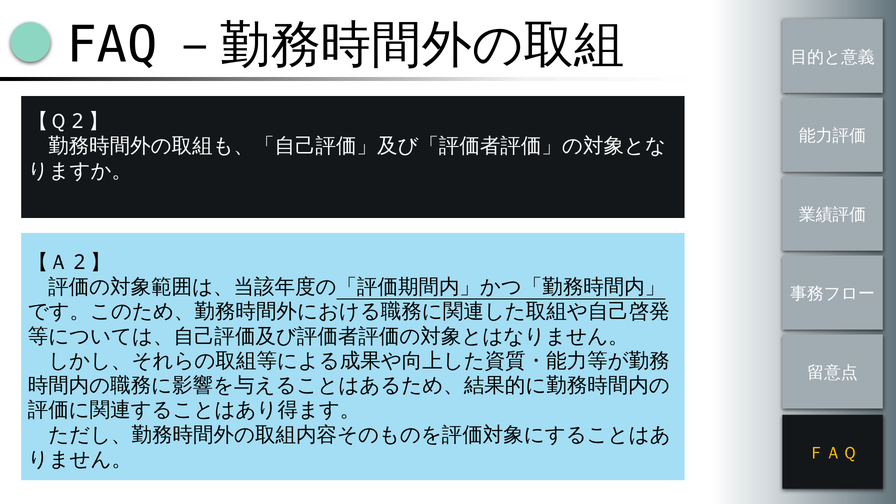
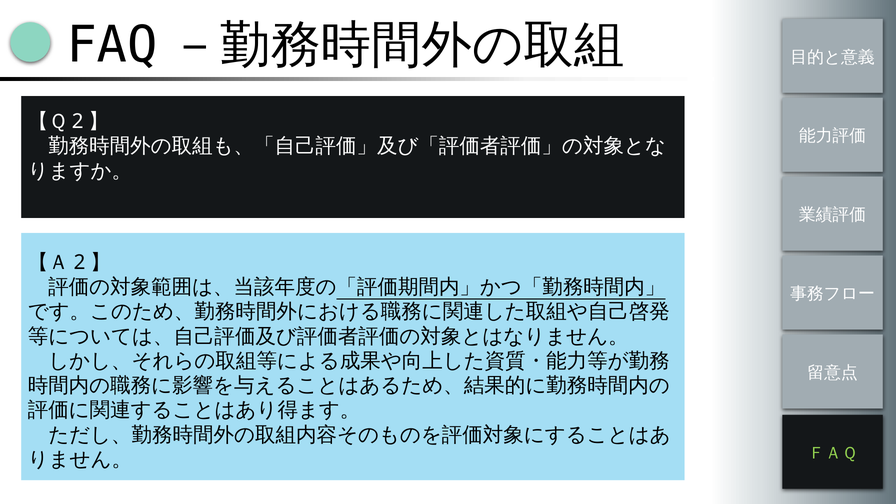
ＦＡＱ colour: yellow -> light green (833, 453)
